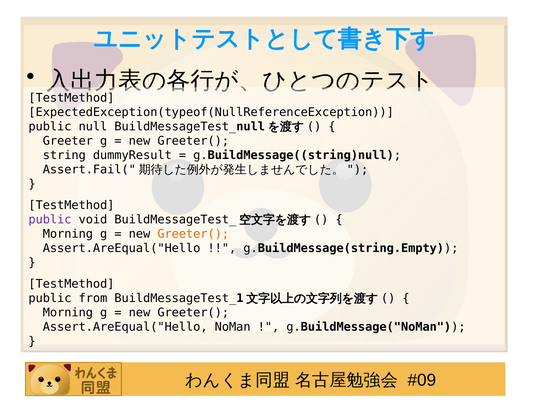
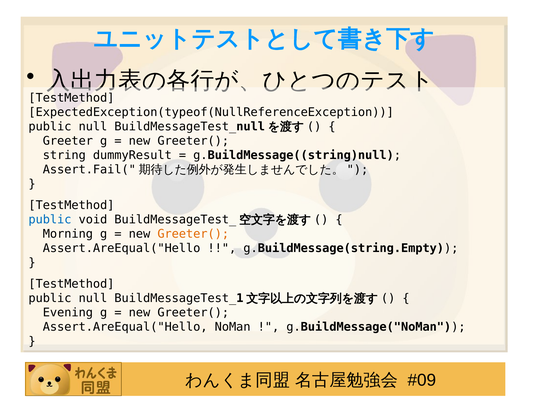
public colour: purple -> blue (50, 219)
from: from -> null (93, 298)
Morning: Morning -> Evening (68, 312)
